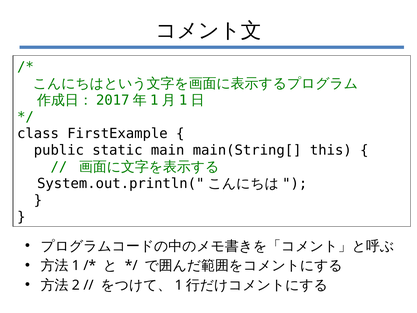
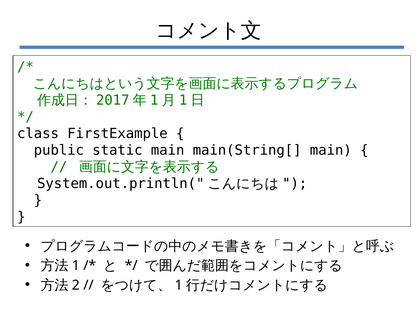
main(String[ this: this -> main (331, 150)
